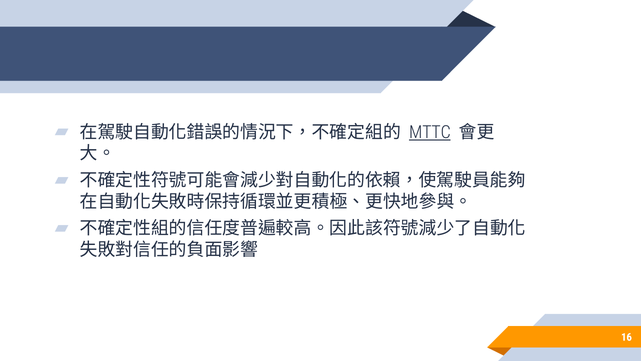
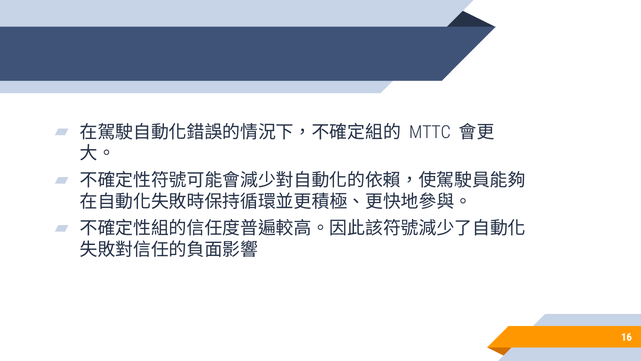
MTTC underline: present -> none (430, 132)
